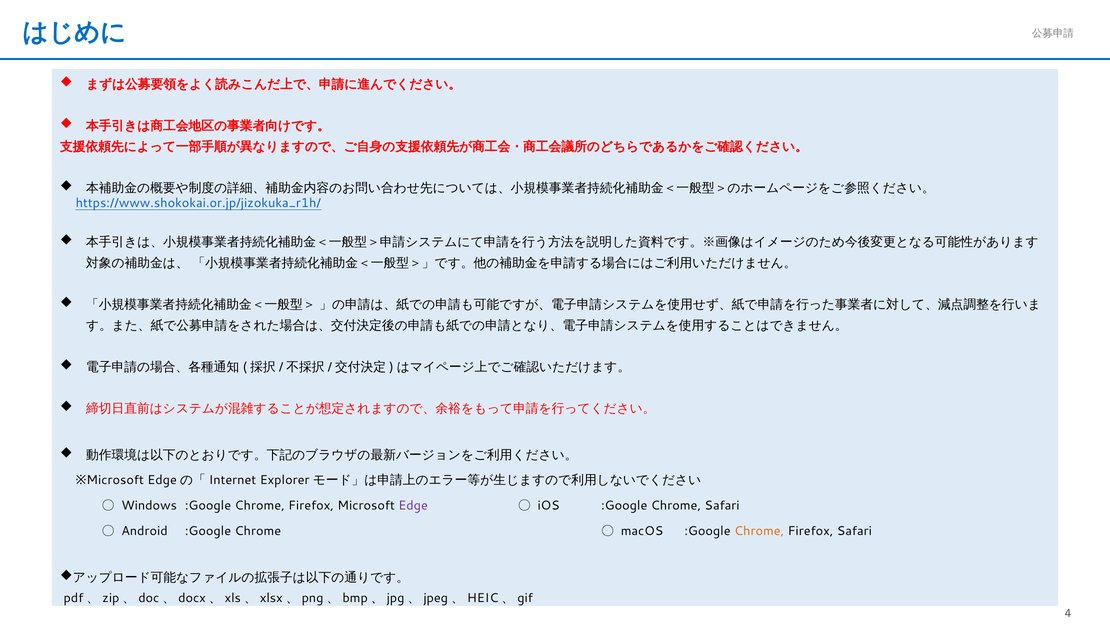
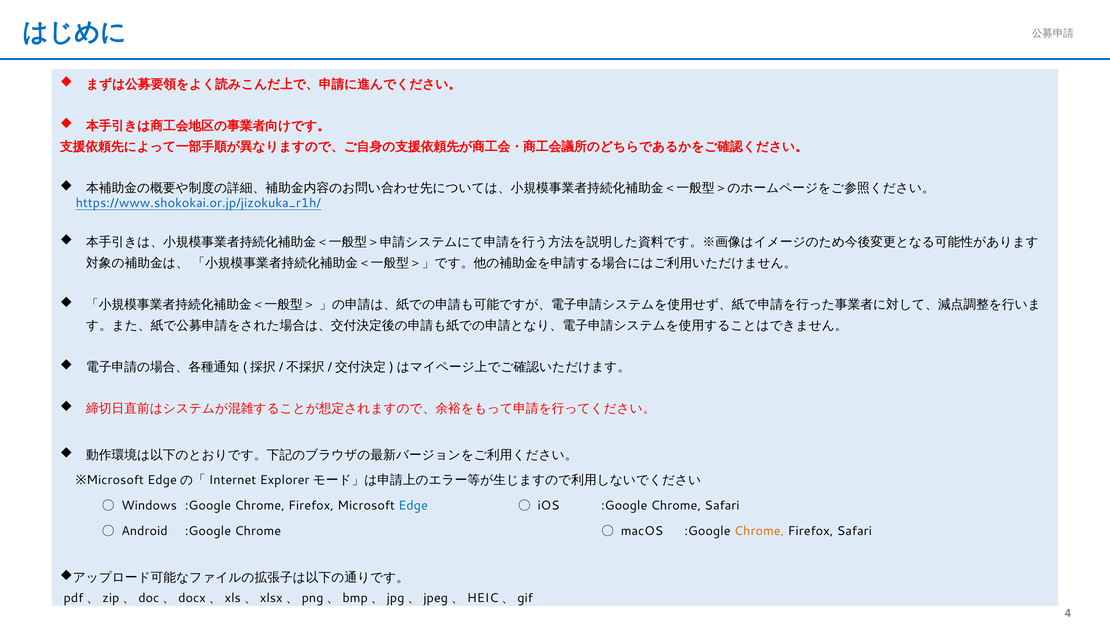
Edge colour: purple -> blue (413, 506)
